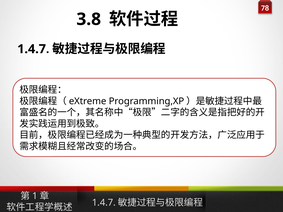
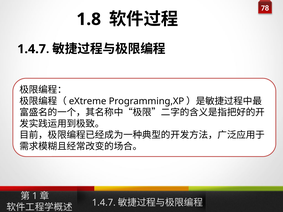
3.8: 3.8 -> 1.8 (89, 19)
